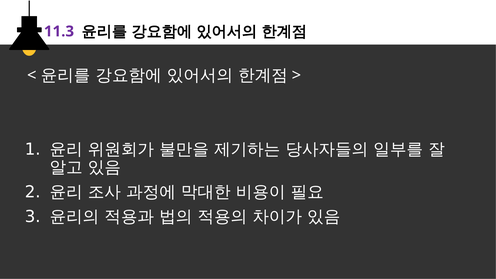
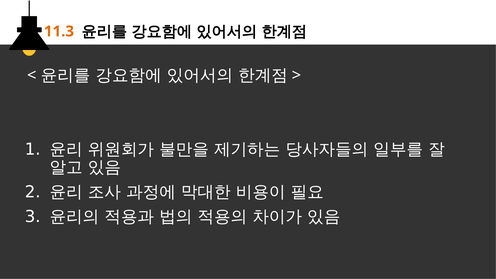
11.3 colour: purple -> orange (59, 31)
